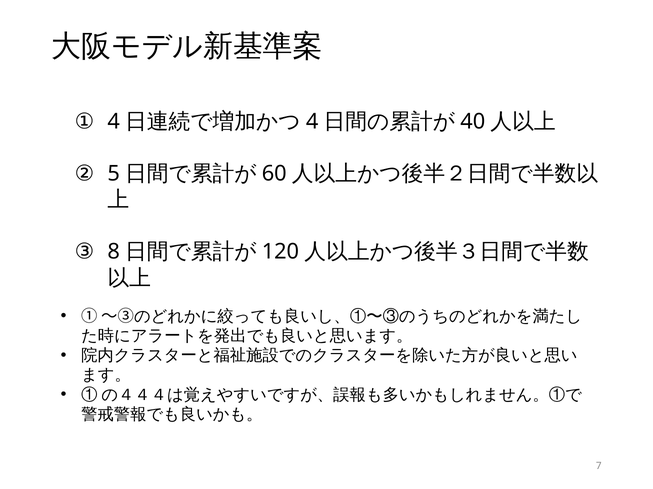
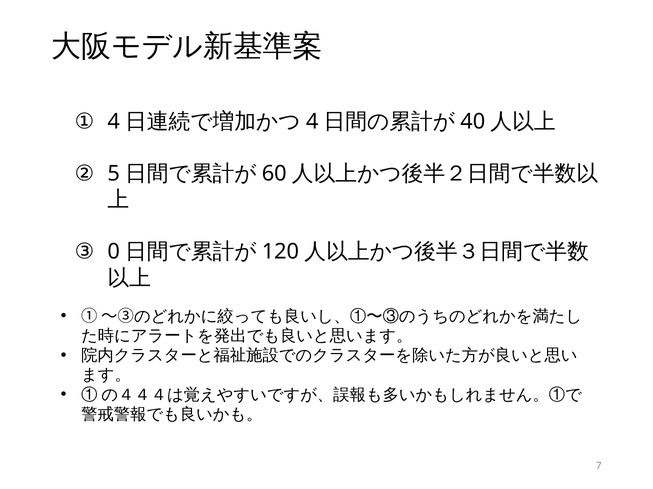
8: 8 -> 0 (114, 252)
